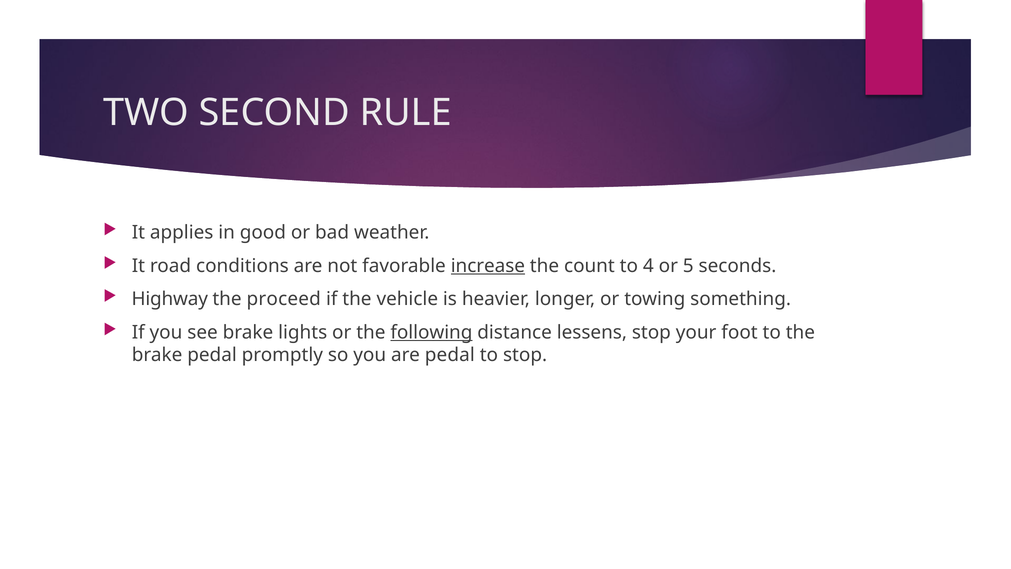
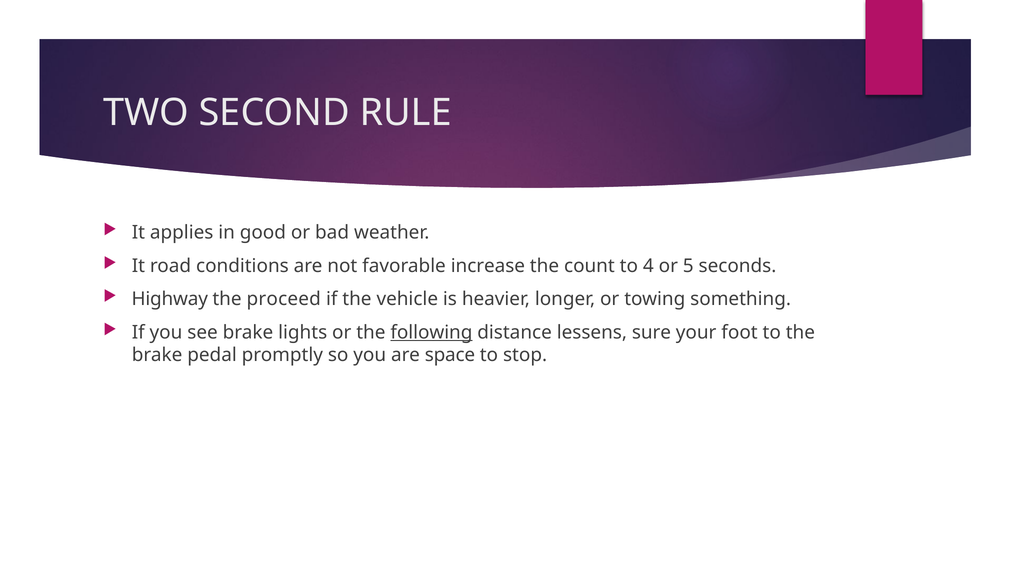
increase underline: present -> none (488, 266)
lessens stop: stop -> sure (651, 332)
are pedal: pedal -> space (450, 355)
